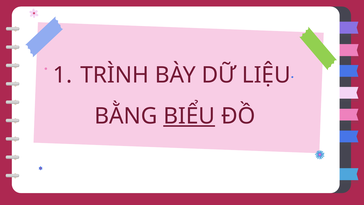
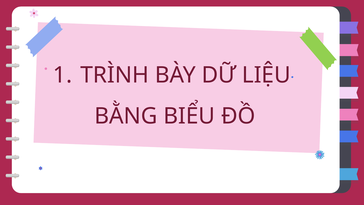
BIỂU underline: present -> none (189, 116)
